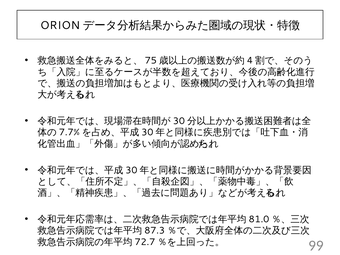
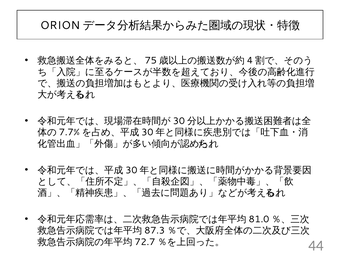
99: 99 -> 44 (316, 246)
